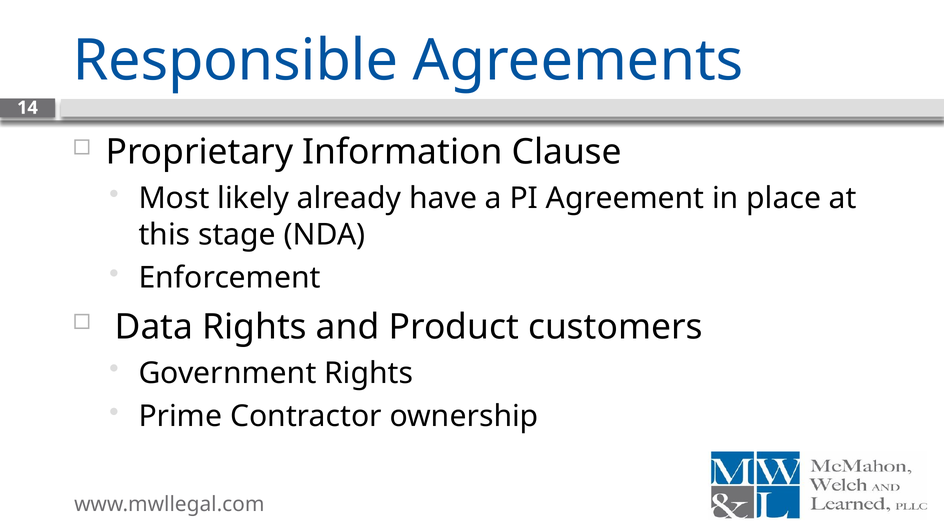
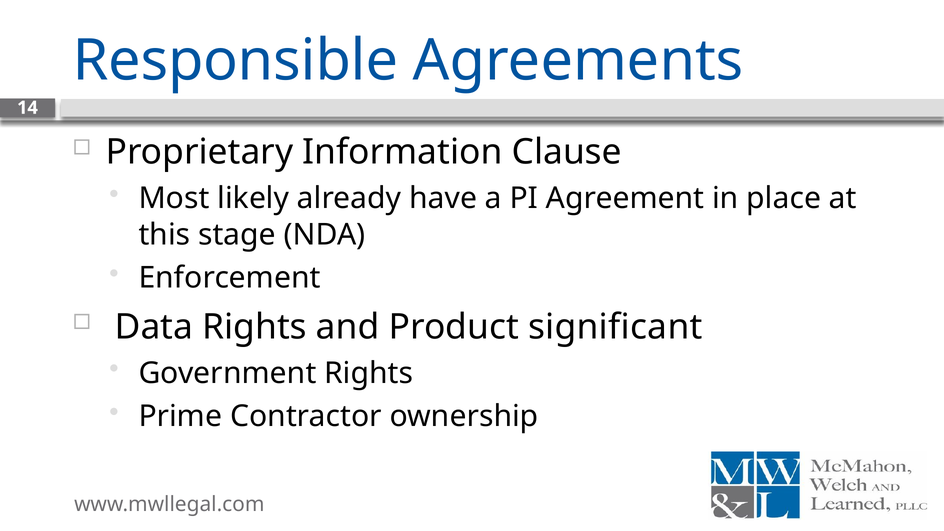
customers: customers -> significant (615, 327)
